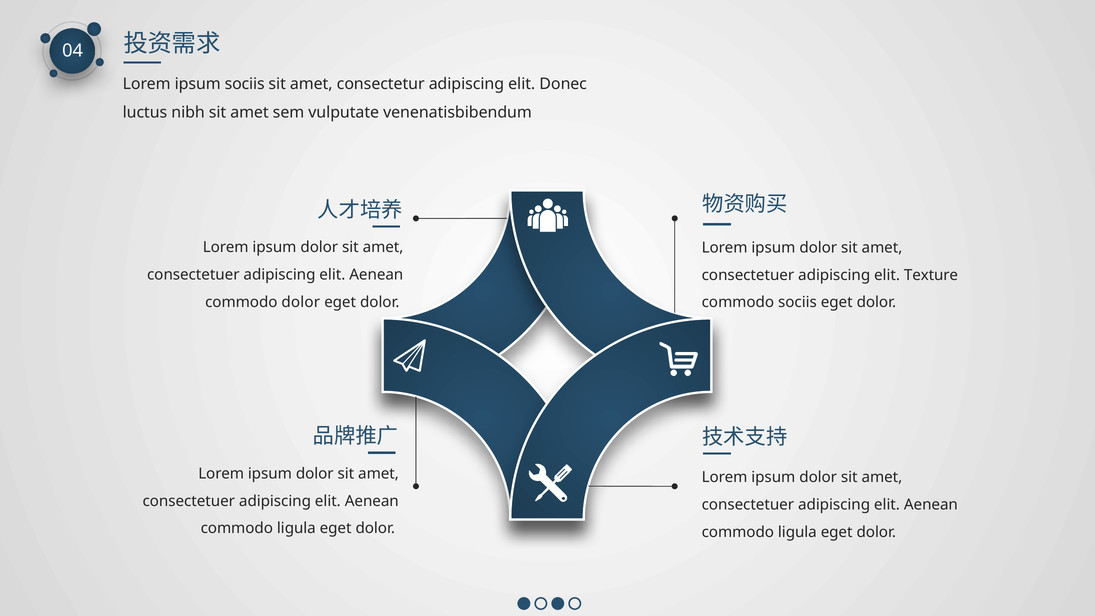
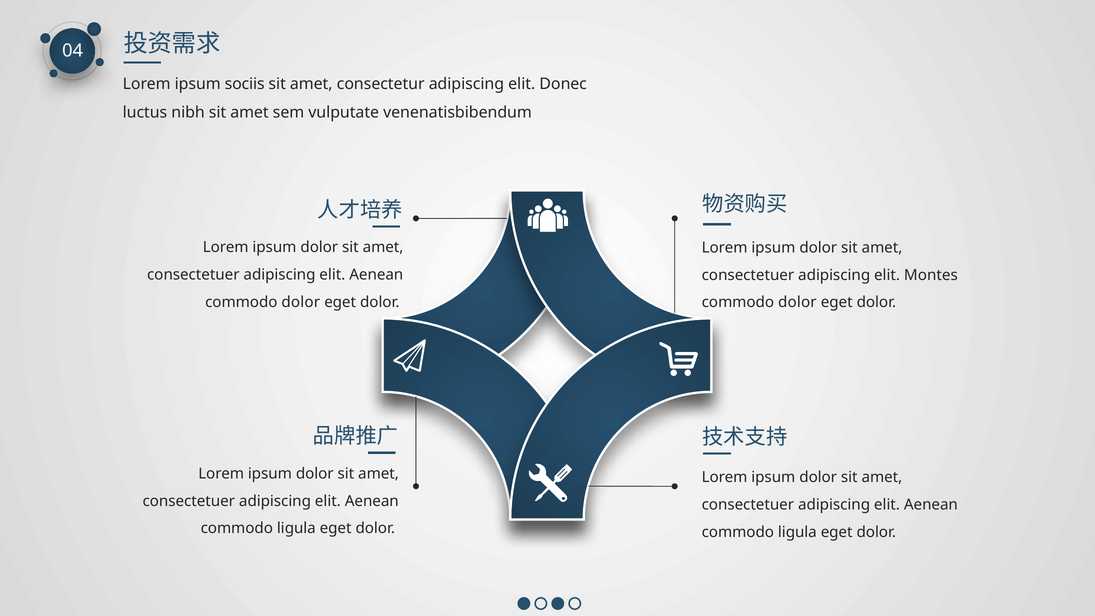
Texture: Texture -> Montes (931, 275)
sociis: sociis -> dolor (797, 302)
